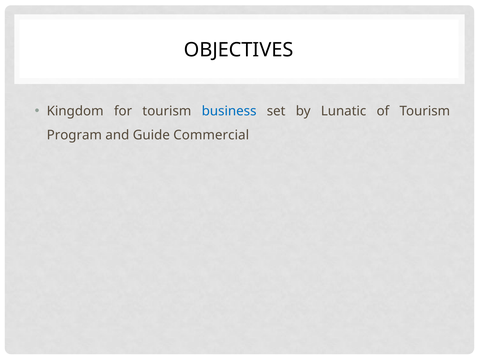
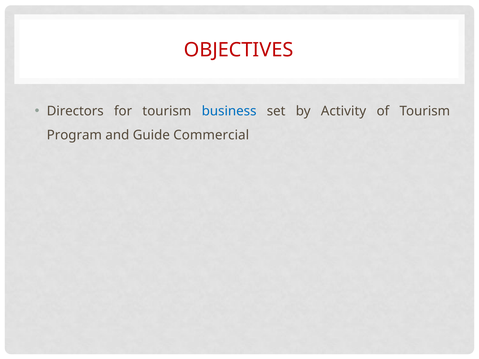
OBJECTIVES colour: black -> red (239, 50)
Kingdom: Kingdom -> Directors (75, 111)
Lunatic: Lunatic -> Activity (344, 111)
